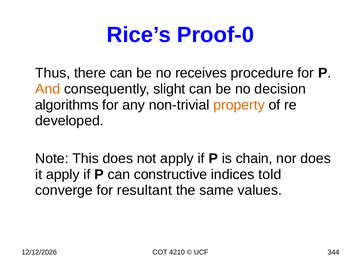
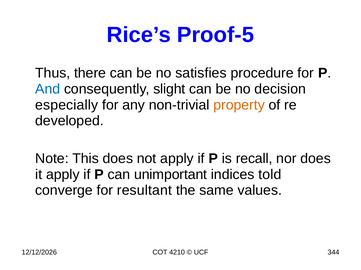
Proof-0: Proof-0 -> Proof-5 (215, 35)
receives: receives -> satisfies (201, 73)
And colour: orange -> blue (48, 89)
algorithms: algorithms -> especially (67, 105)
chain: chain -> recall (254, 159)
constructive: constructive -> unimportant (171, 175)
